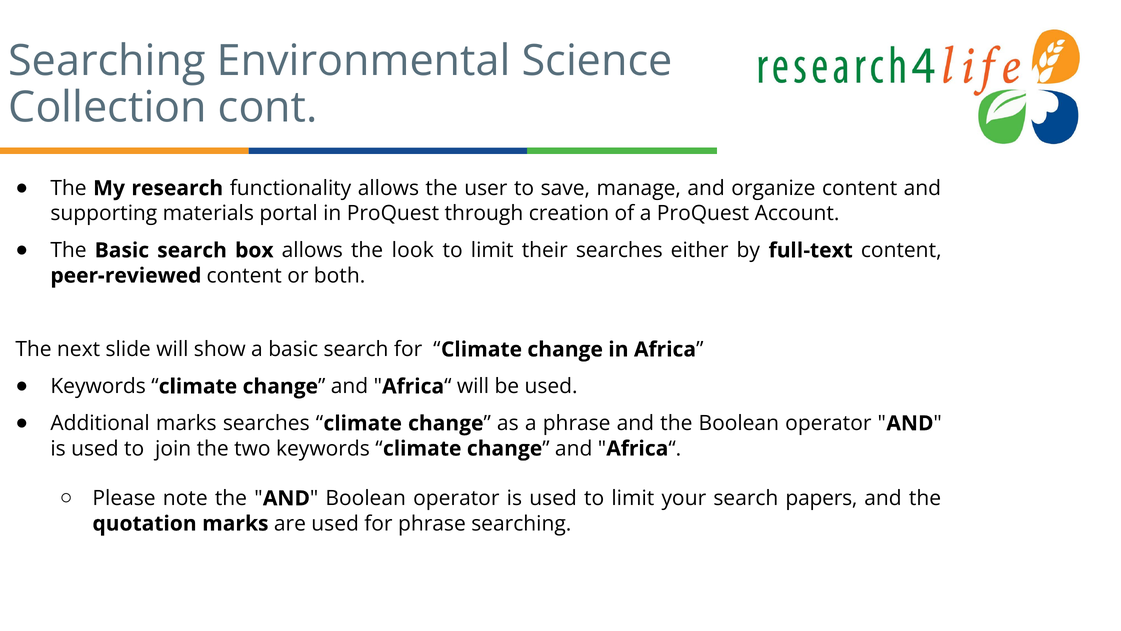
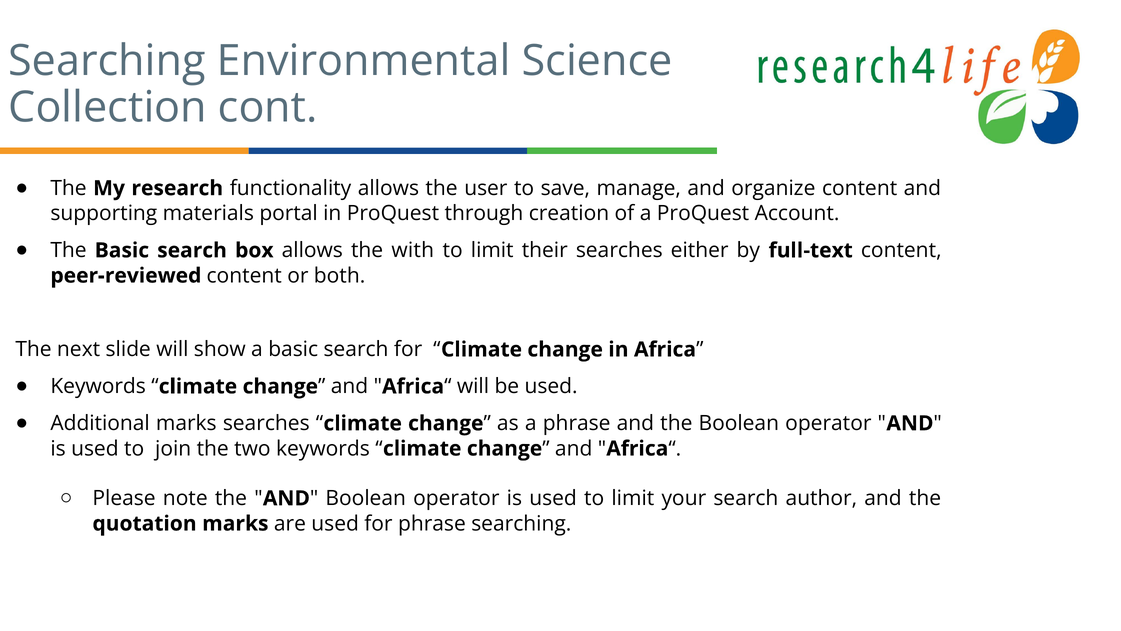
look: look -> with (413, 250)
papers: papers -> author (821, 498)
